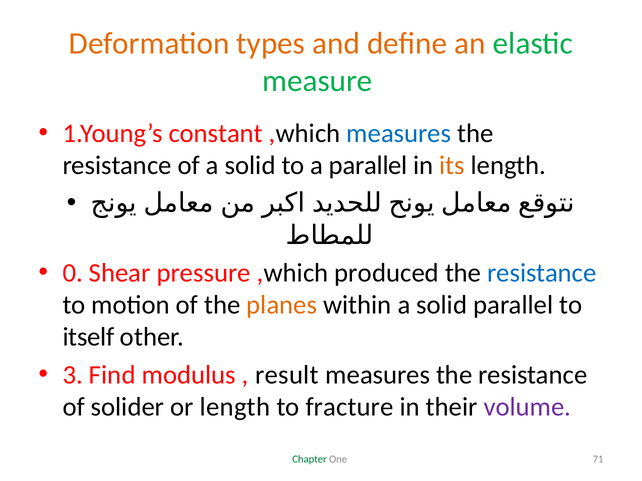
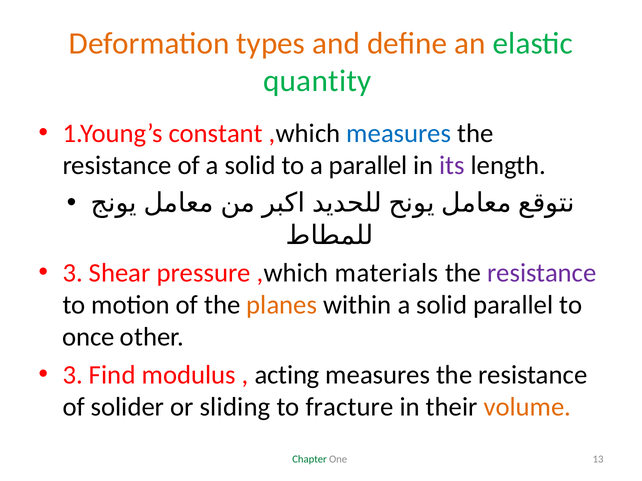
measure: measure -> quantity (317, 81)
its colour: orange -> purple (452, 166)
0: 0 -> 3 (73, 273)
produced: produced -> materials (387, 273)
resistance colour: blue -> purple (542, 273)
itself: itself -> once (88, 338)
result: result -> acting (287, 375)
or length: length -> sliding (235, 407)
volume colour: purple -> orange (527, 407)
71: 71 -> 13 (598, 460)
